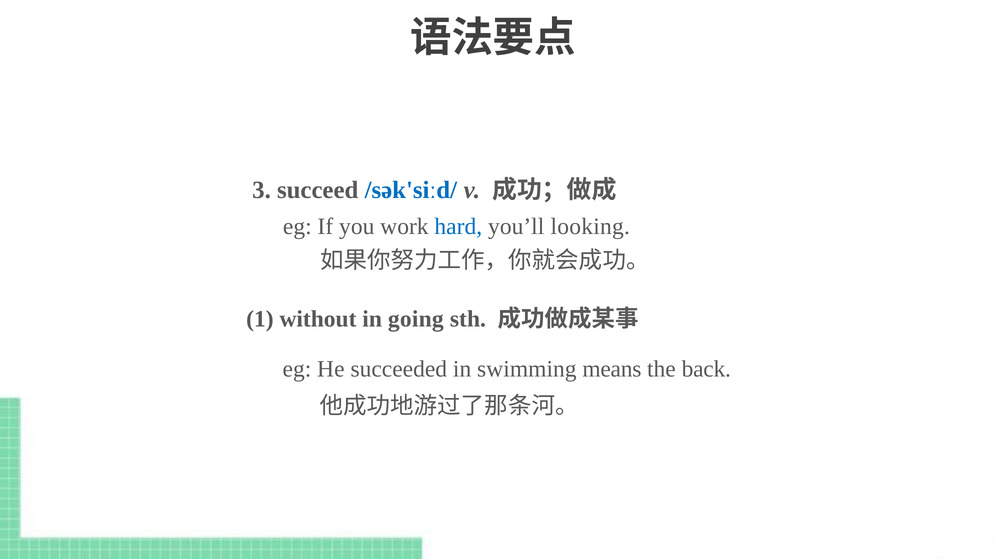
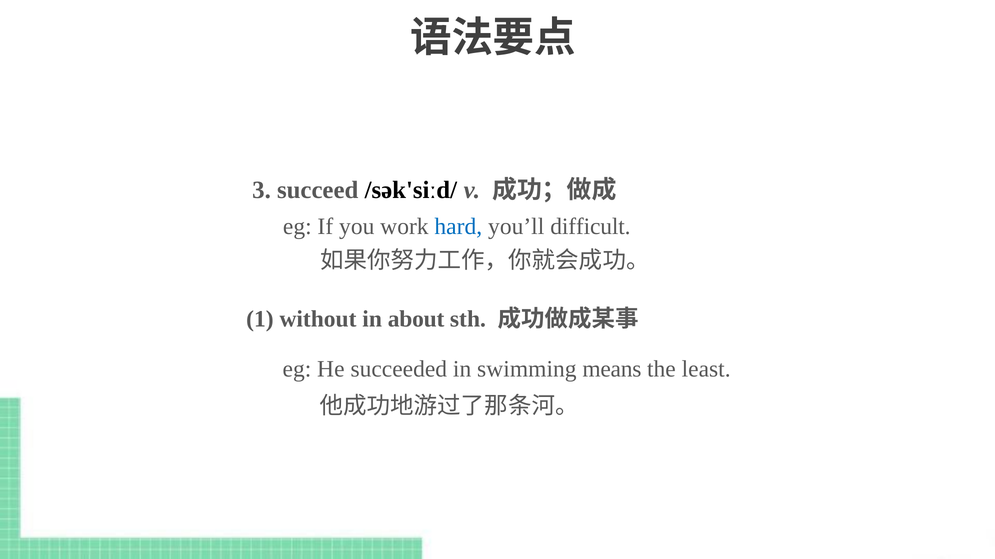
/sək'siːd/ colour: blue -> black (411, 190)
looking: looking -> difficult (590, 227)
going: going -> about (416, 320)
back: back -> least (706, 370)
